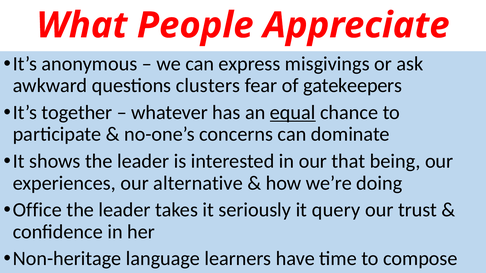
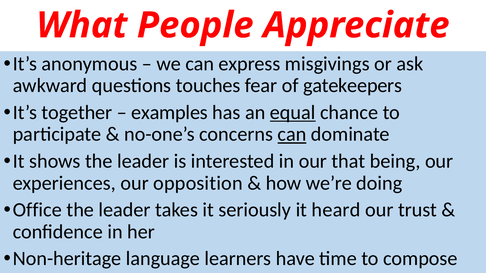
clusters: clusters -> touches (208, 86)
whatever: whatever -> examples (170, 113)
can underline: none -> present (292, 134)
alternative: alternative -> opposition (198, 183)
query: query -> heard (336, 210)
